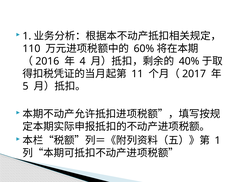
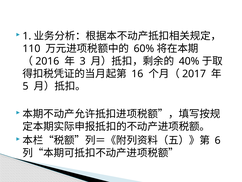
4: 4 -> 3 (83, 61)
11: 11 -> 16 (137, 74)
1: 1 -> 6 (218, 140)
